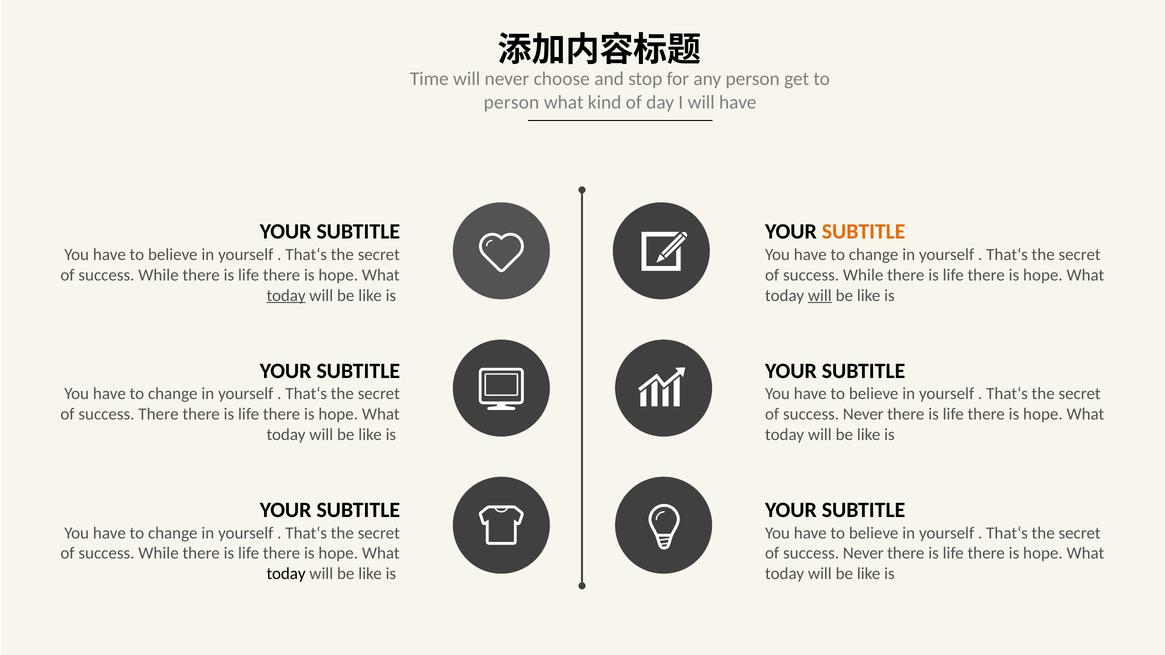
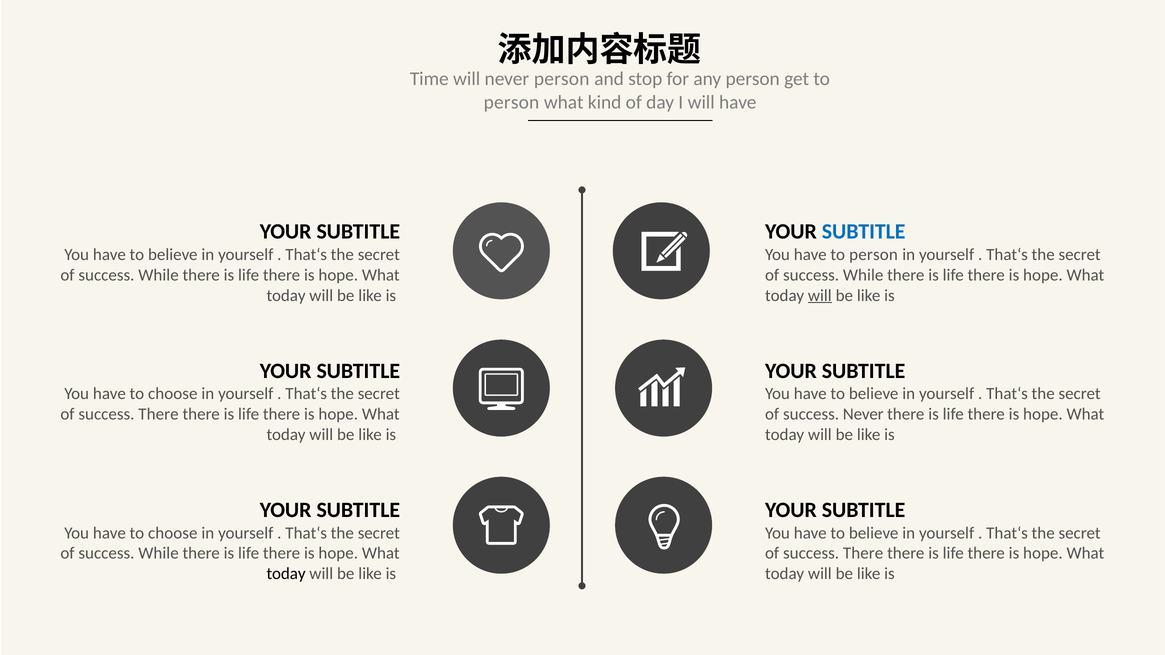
never choose: choose -> person (562, 79)
SUBTITLE colour: orange -> blue (864, 232)
change: change -> person (874, 255)
today underline: present -> none (286, 296)
change: change -> choose (173, 394)
change: change -> choose (173, 533)
Never: Never -> There (863, 554)
